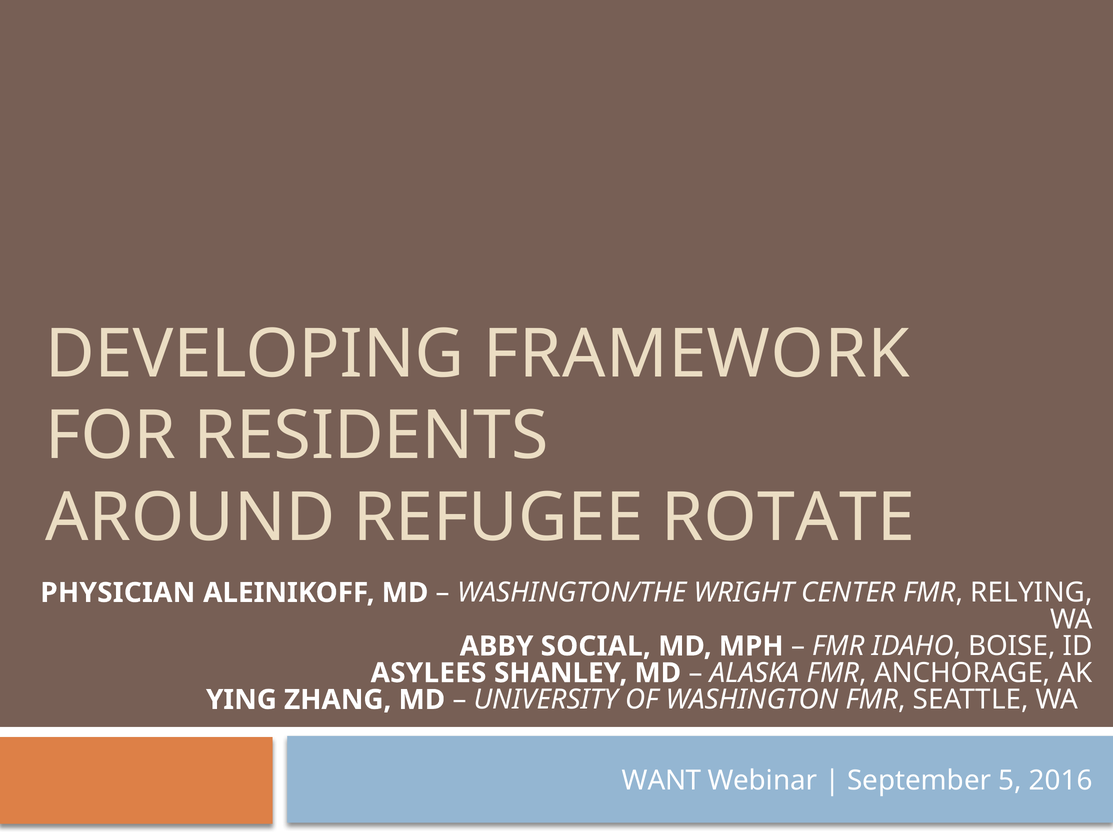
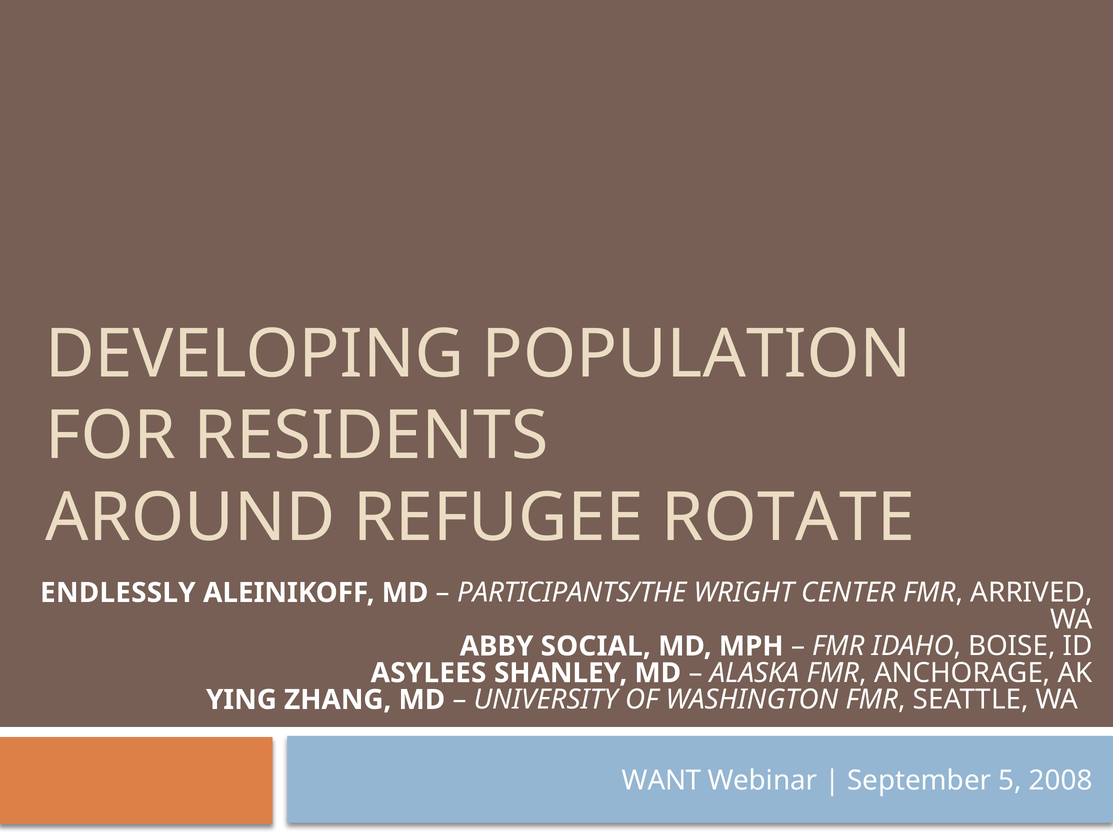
FRAMEWORK: FRAMEWORK -> POPULATION (697, 354)
PHYSICIAN: PHYSICIAN -> ENDLESSLY (118, 593)
WASHINGTON/THE: WASHINGTON/THE -> PARTICIPANTS/THE (572, 593)
RELYING: RELYING -> ARRIVED (1031, 593)
2016: 2016 -> 2008 (1061, 780)
